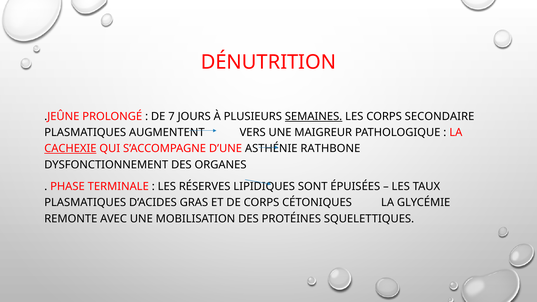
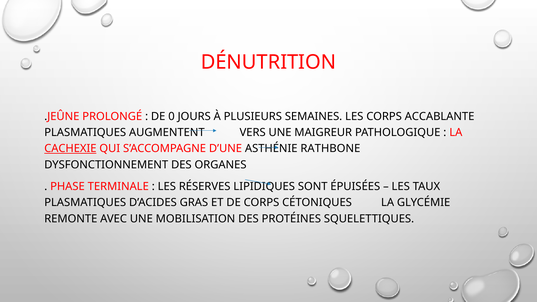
7: 7 -> 0 (171, 116)
SEMAINES underline: present -> none (314, 116)
SECONDAIRE: SECONDAIRE -> ACCABLANTE (440, 116)
